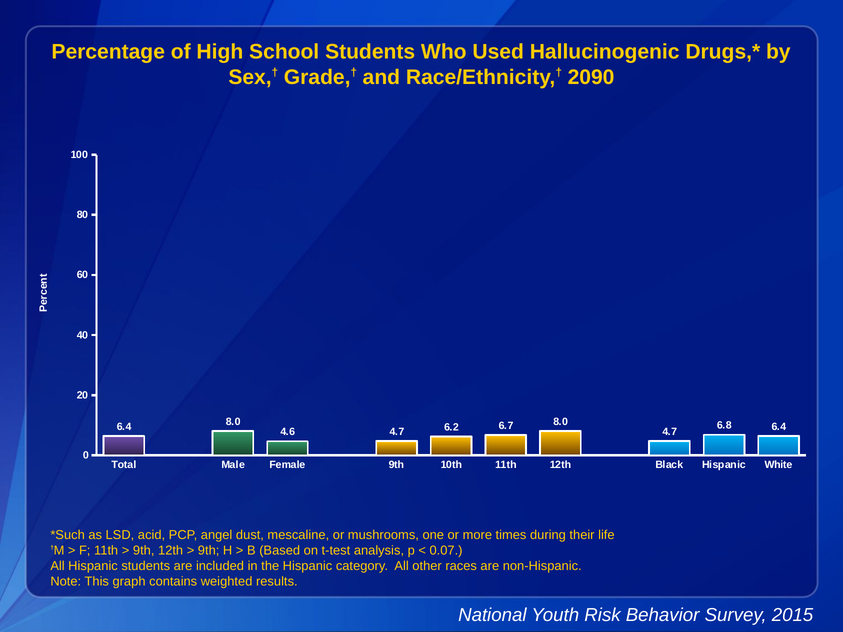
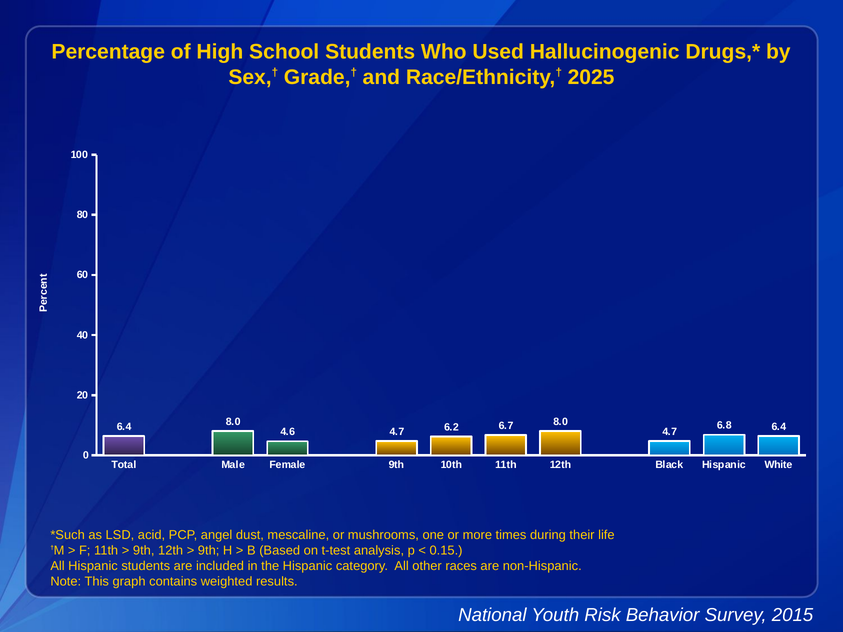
2090: 2090 -> 2025 (591, 77)
0.07: 0.07 -> 0.15 (446, 551)
